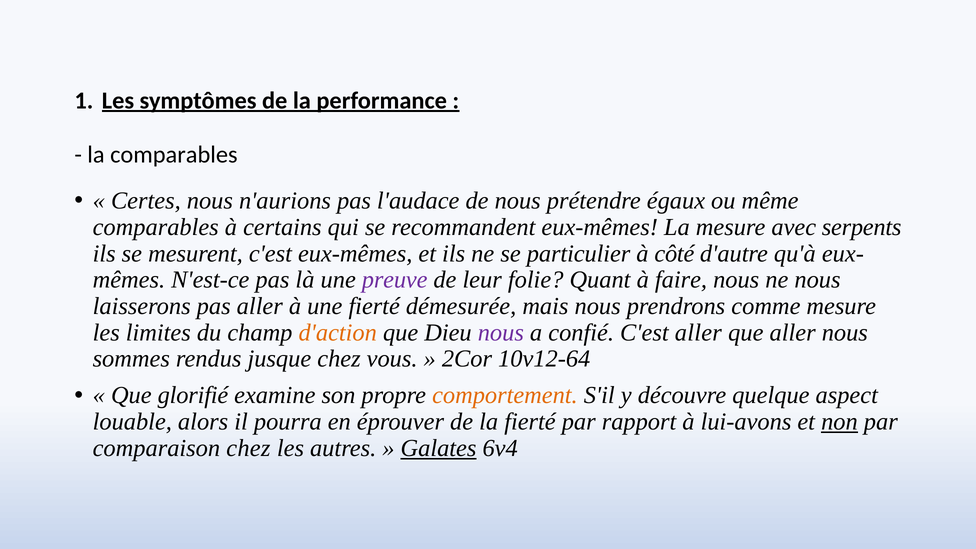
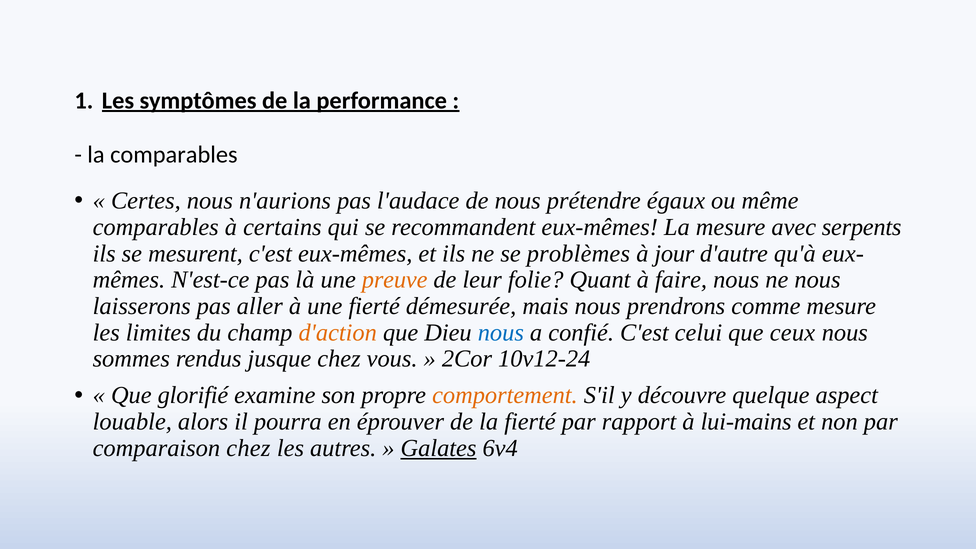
particulier: particulier -> problèmes (578, 254)
côté: côté -> jour (674, 254)
preuve colour: purple -> orange (395, 280)
nous colour: purple -> blue (501, 333)
C'est aller: aller -> celui (698, 333)
que aller: aller -> ceux (792, 333)
10v12-64: 10v12-64 -> 10v12-24 (544, 359)
lui-avons: lui-avons -> lui-mains (746, 422)
non underline: present -> none (839, 422)
